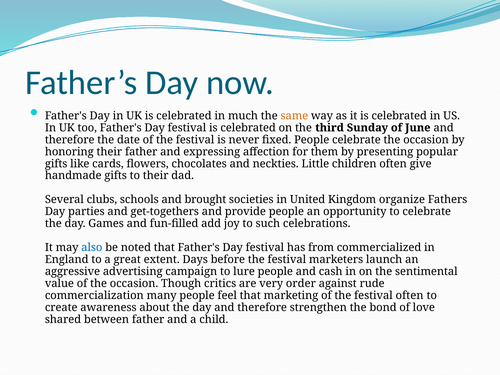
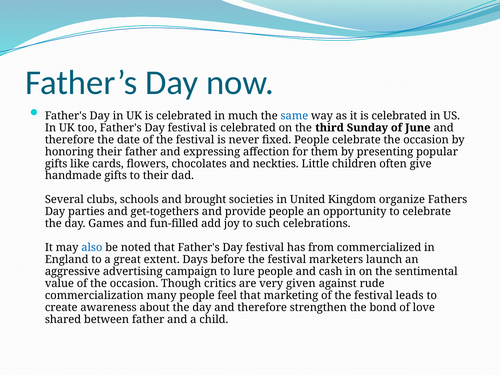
same colour: orange -> blue (294, 116)
order: order -> given (301, 284)
festival often: often -> leads (410, 296)
